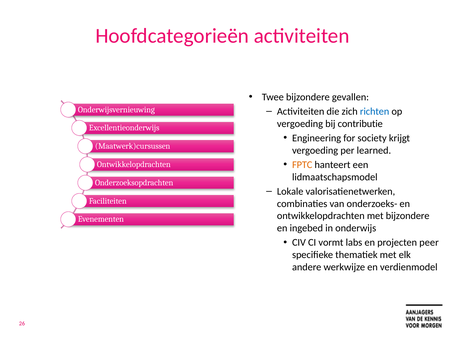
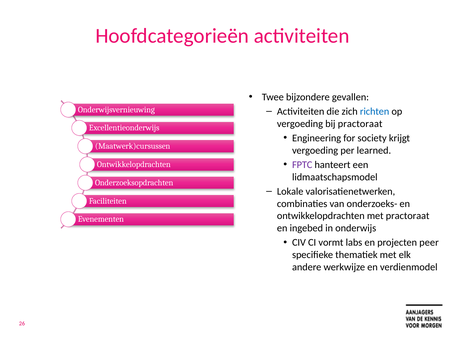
bij contributie: contributie -> practoraat (360, 124)
FPTC colour: orange -> purple (302, 165)
met bijzondere: bijzondere -> practoraat (408, 216)
